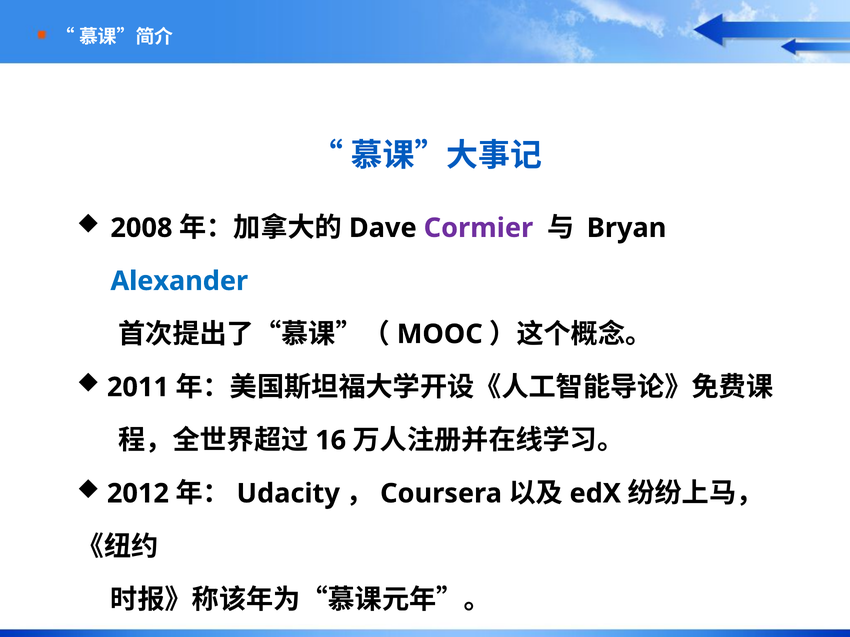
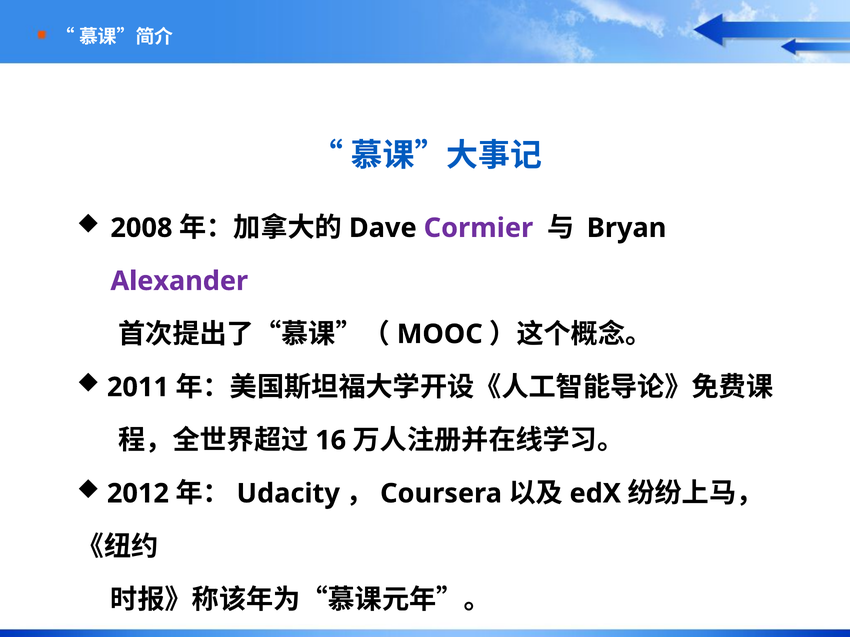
Alexander colour: blue -> purple (179, 281)
